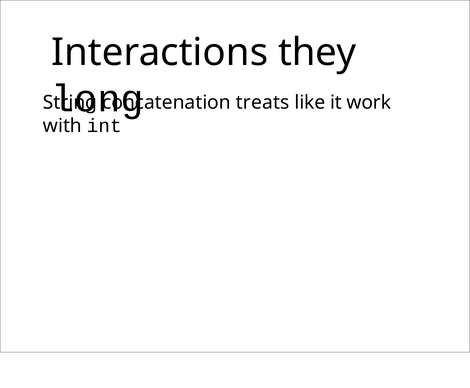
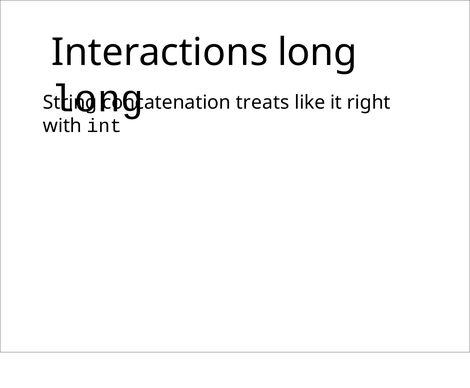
Interactions they: they -> long (317, 52)
work: work -> right (369, 103)
